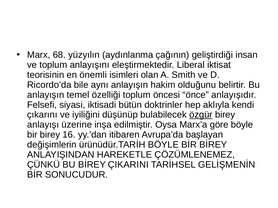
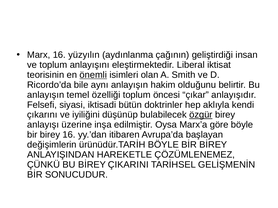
Marx 68: 68 -> 16 (59, 55)
önemli underline: none -> present (93, 75)
önce: önce -> çıkar (196, 95)
